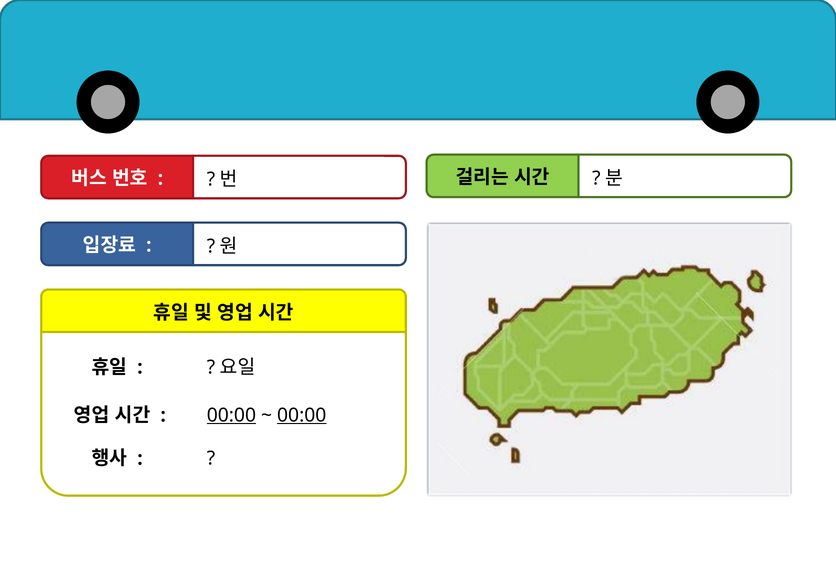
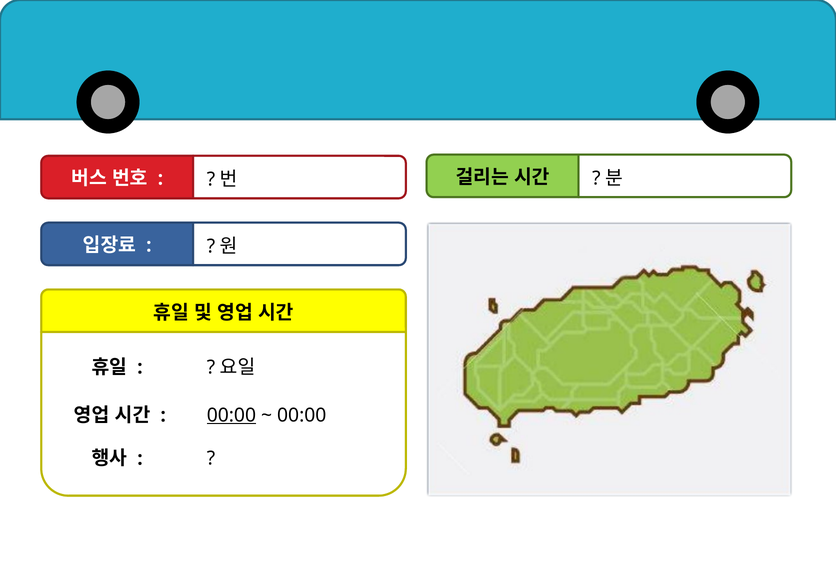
00:00 underline: present -> none (302, 415)
